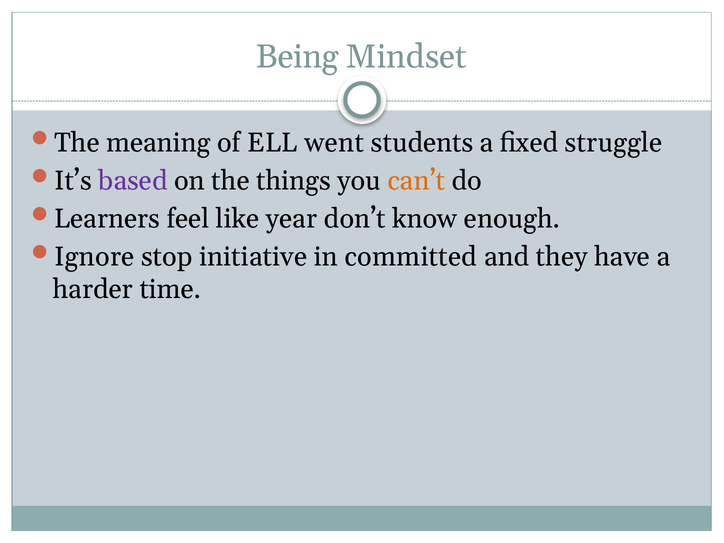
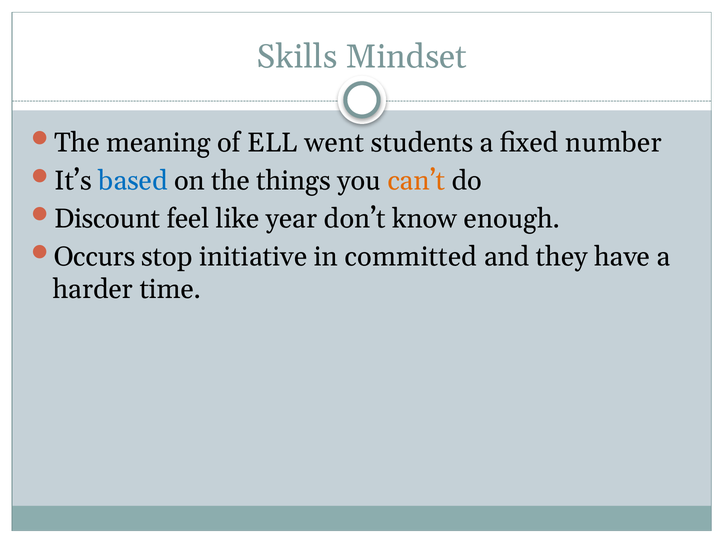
Being: Being -> Skills (297, 57)
struggle: struggle -> number (614, 143)
based colour: purple -> blue (133, 181)
Learners: Learners -> Discount (107, 219)
Ignore: Ignore -> Occurs (95, 257)
